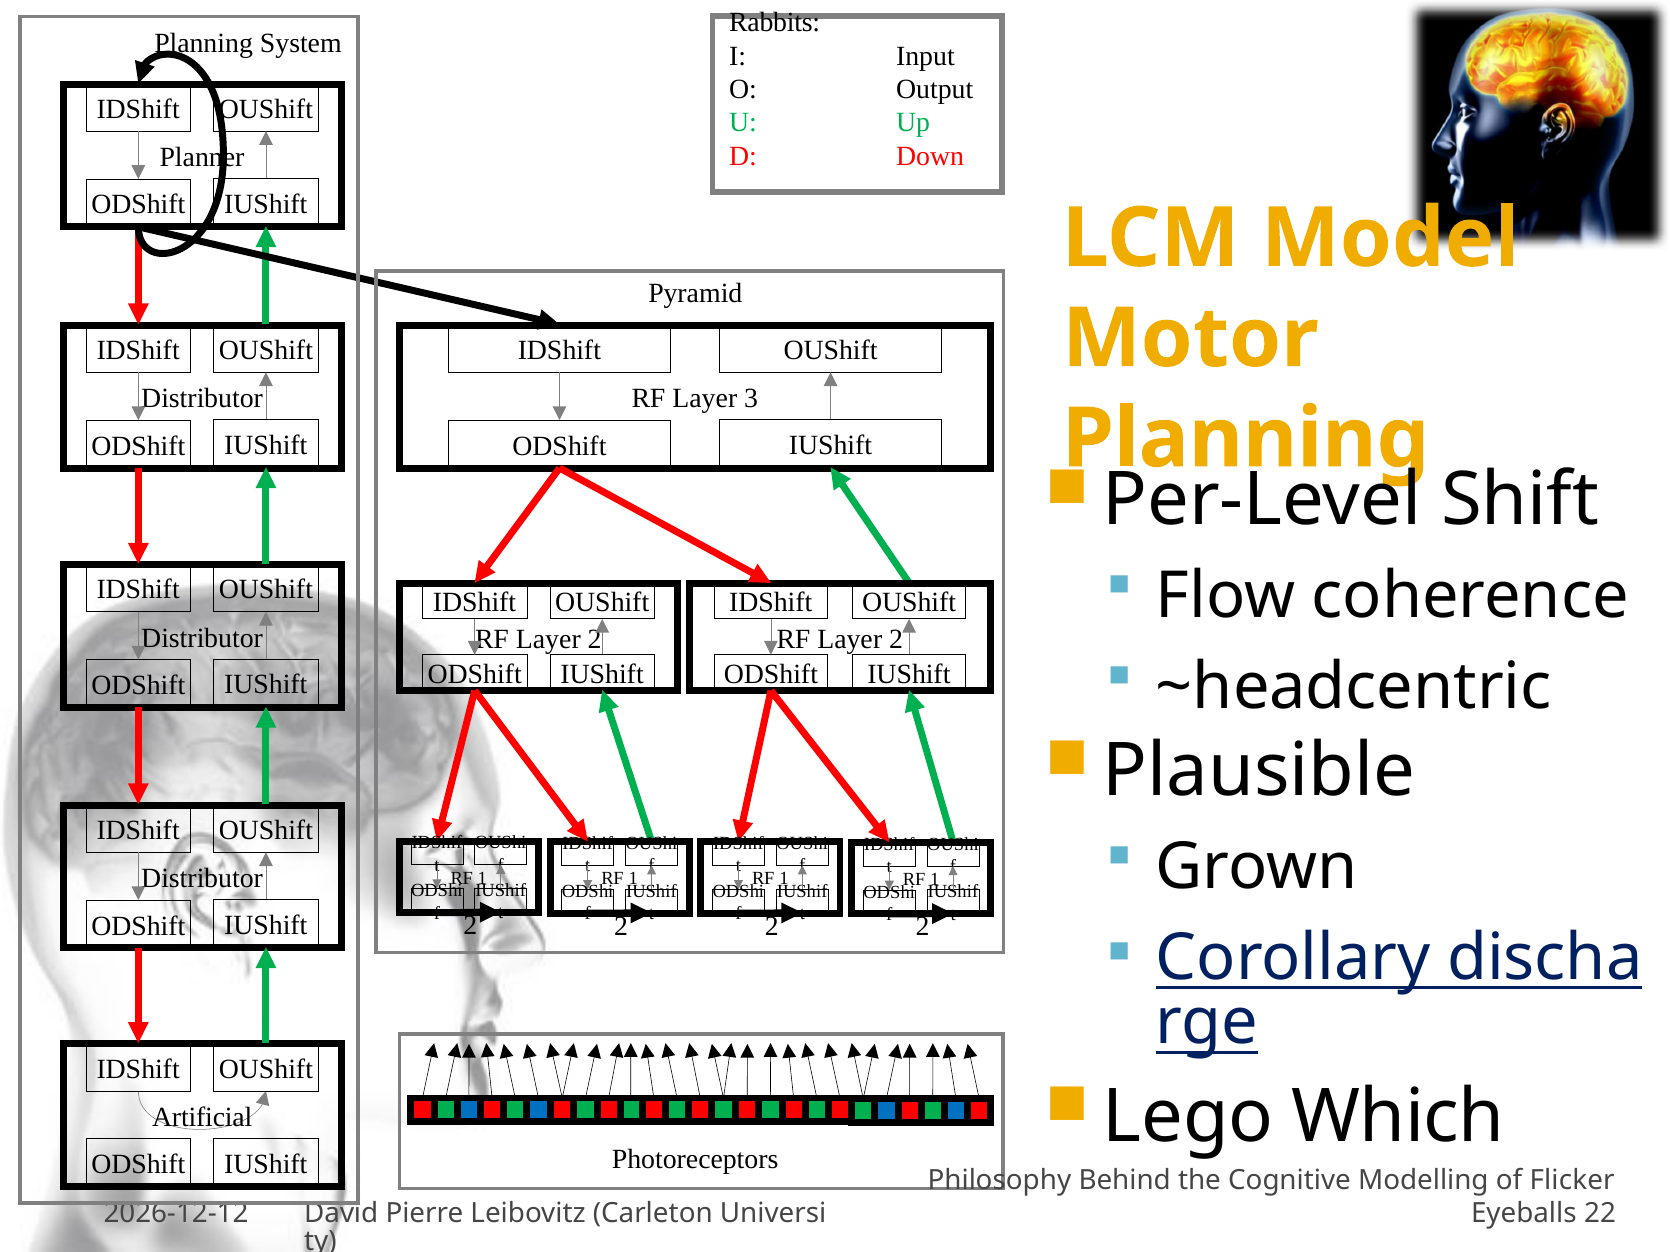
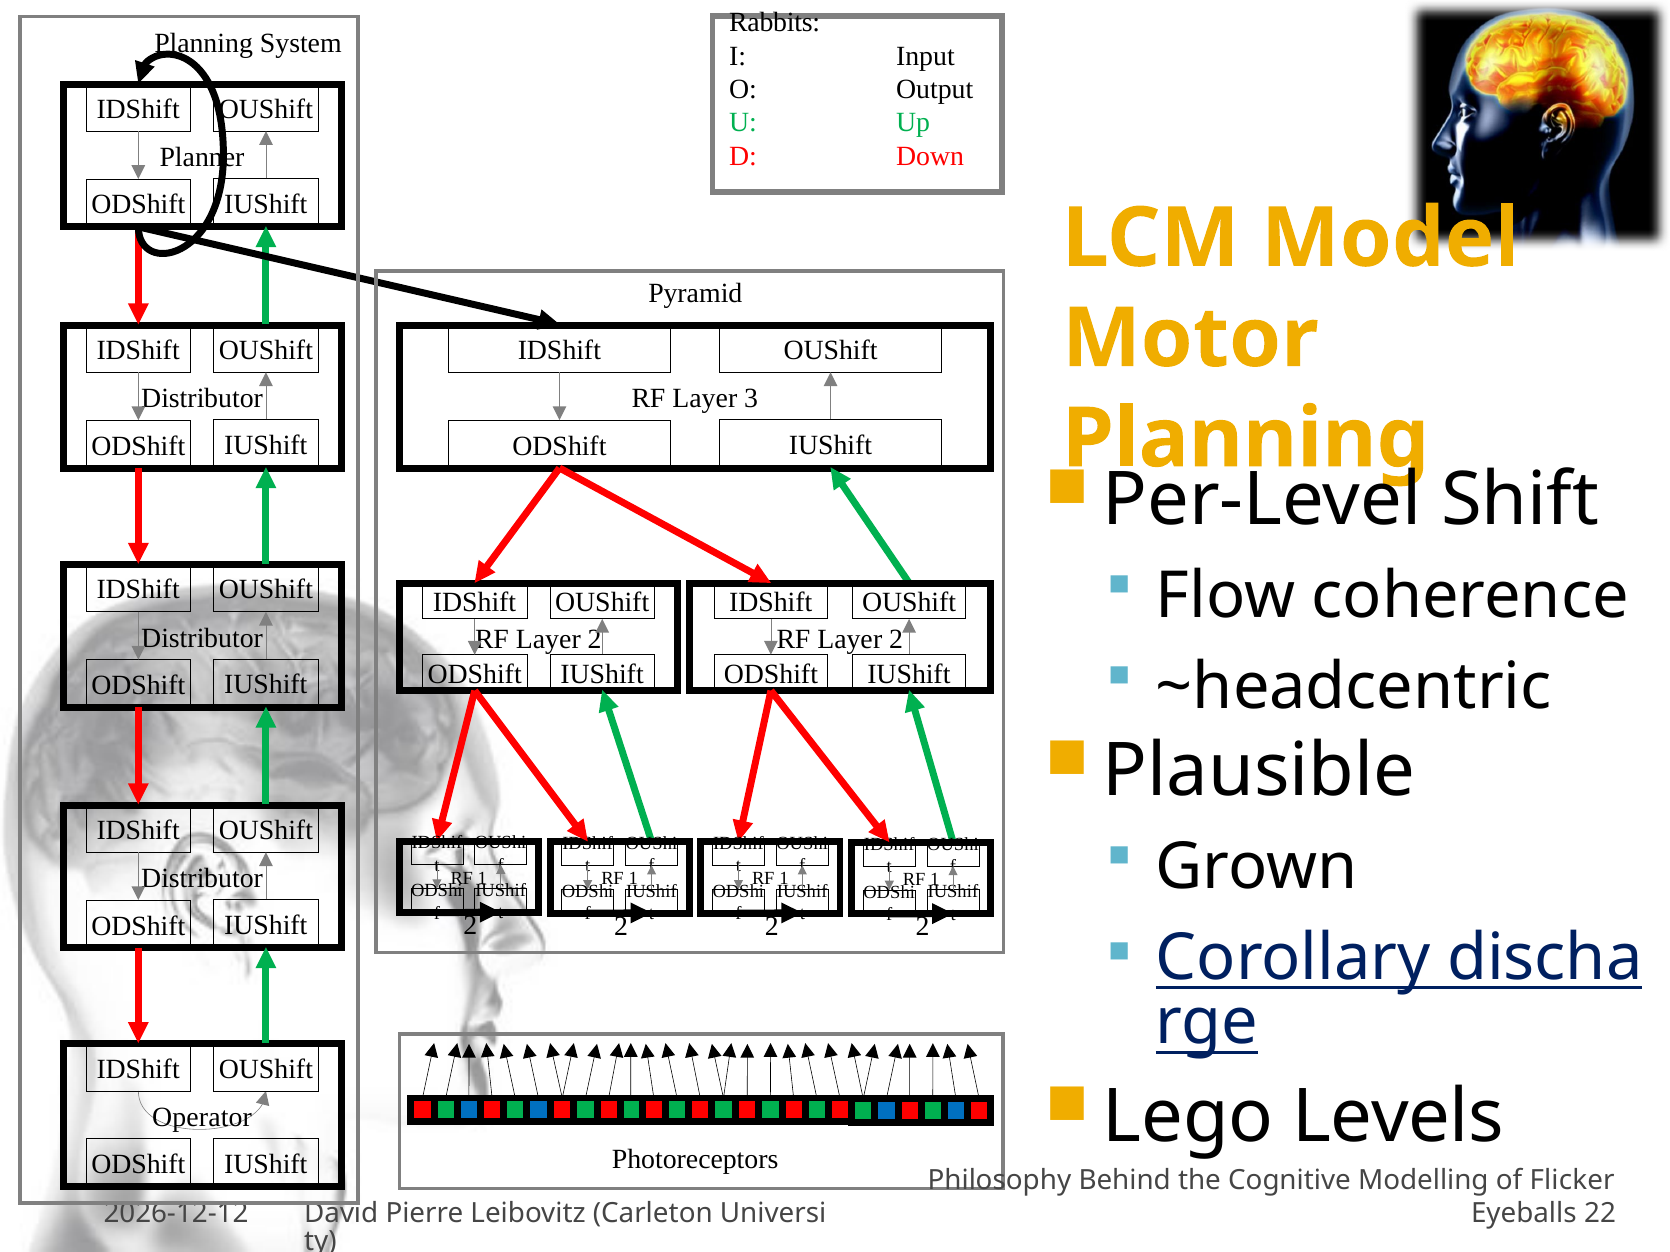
Which: Which -> Levels (1398, 1117)
Artificial: Artificial -> Operator (202, 1118)
